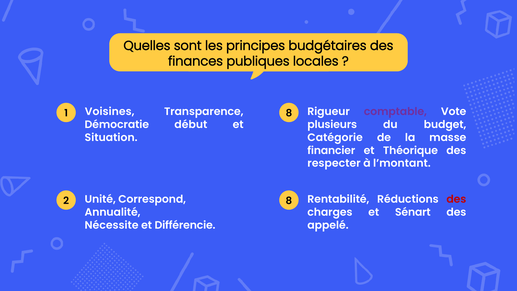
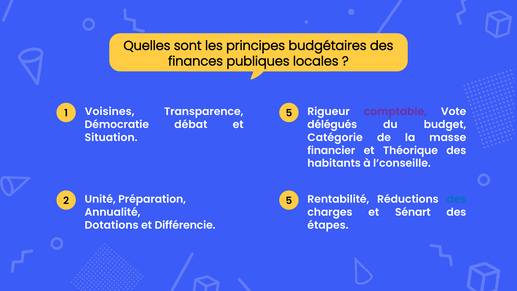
1 8: 8 -> 5 (289, 113)
début: début -> débat (191, 125)
plusieurs: plusieurs -> délégués (332, 125)
respecter: respecter -> habitants (334, 163)
l’montant: l’montant -> l’conseille (402, 163)
Correspond: Correspond -> Préparation (152, 199)
des colour: red -> blue (456, 199)
2 8: 8 -> 5 (289, 201)
Nécessite: Nécessite -> Dotations (112, 225)
appelé: appelé -> étapes (328, 225)
